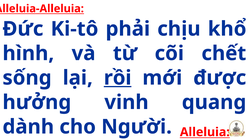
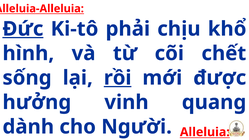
Đức underline: none -> present (23, 29)
